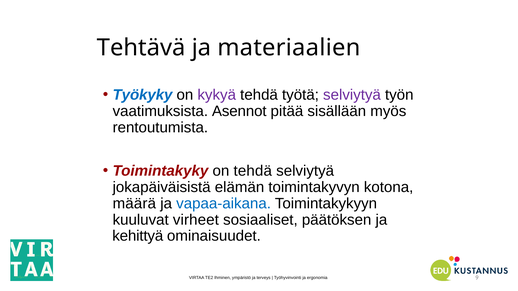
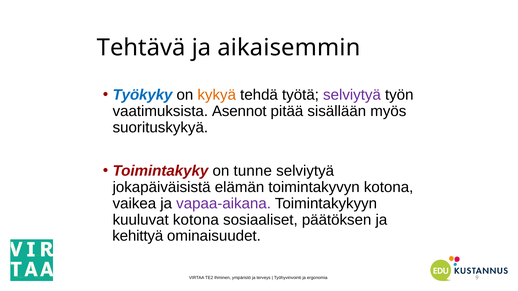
materiaalien: materiaalien -> aikaisemmin (289, 48)
kykyä colour: purple -> orange (217, 95)
rentoutumista: rentoutumista -> suorituskykyä (160, 128)
on tehdä: tehdä -> tunne (253, 171)
määrä: määrä -> vaikea (134, 204)
vapaa-aikana colour: blue -> purple (224, 204)
kuuluvat virheet: virheet -> kotona (196, 220)
